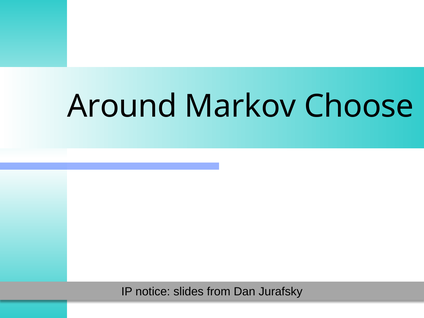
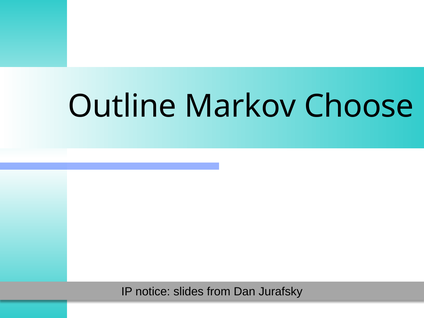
Around: Around -> Outline (122, 106)
